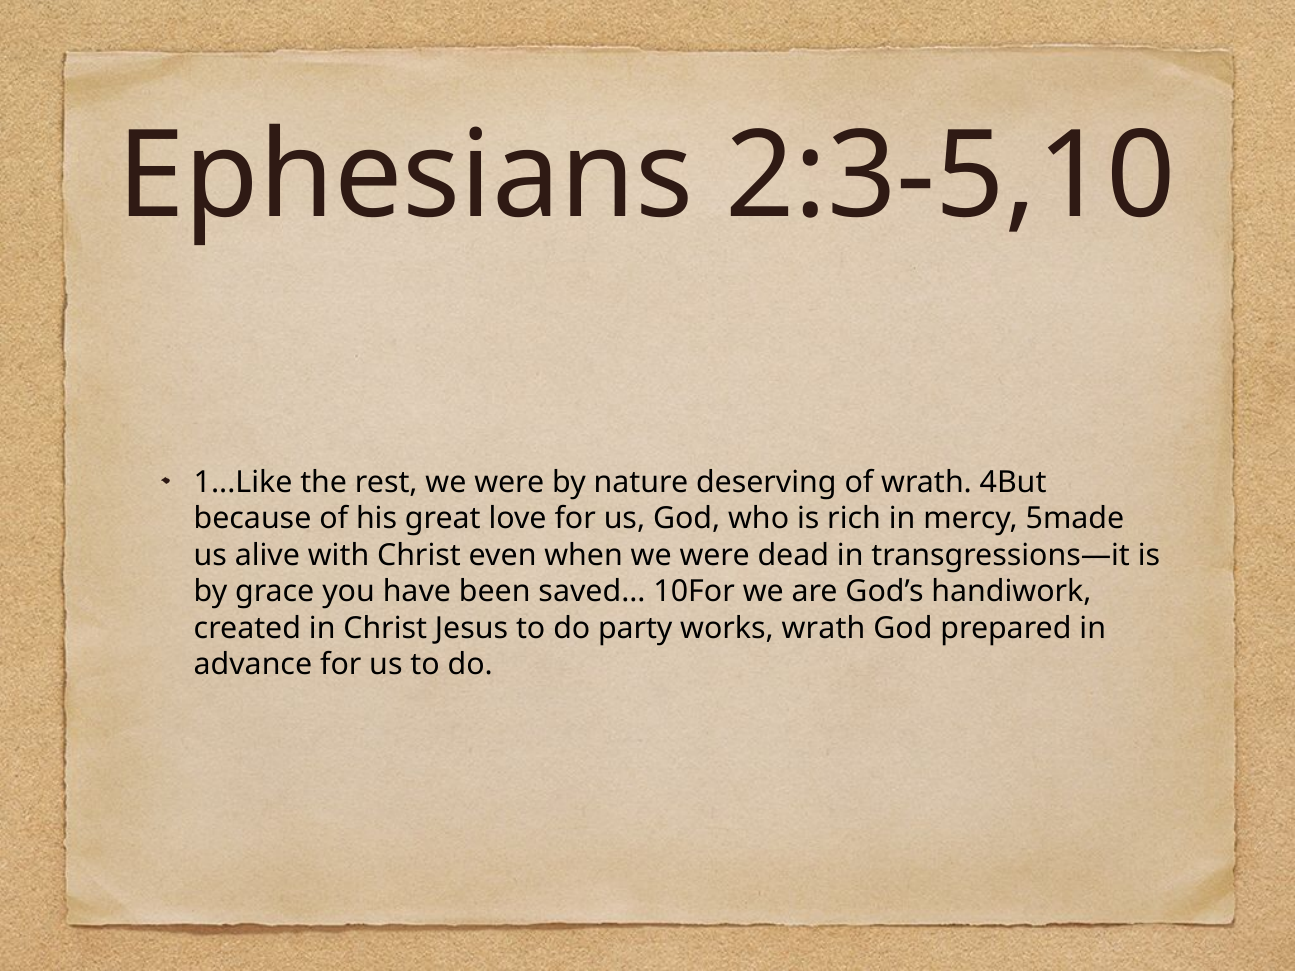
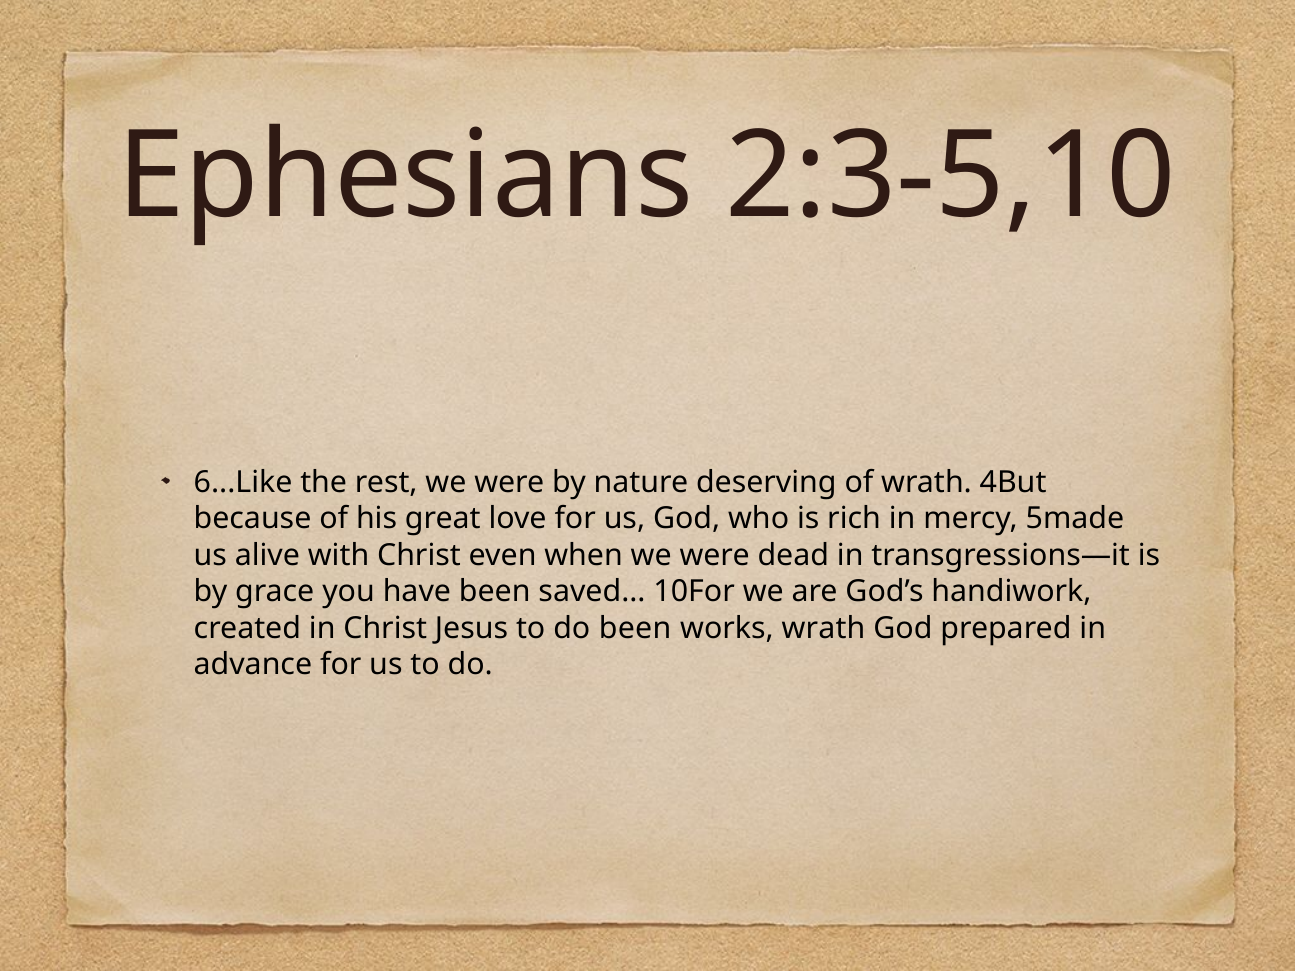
1...Like: 1...Like -> 6...Like (243, 483)
do party: party -> been (635, 628)
